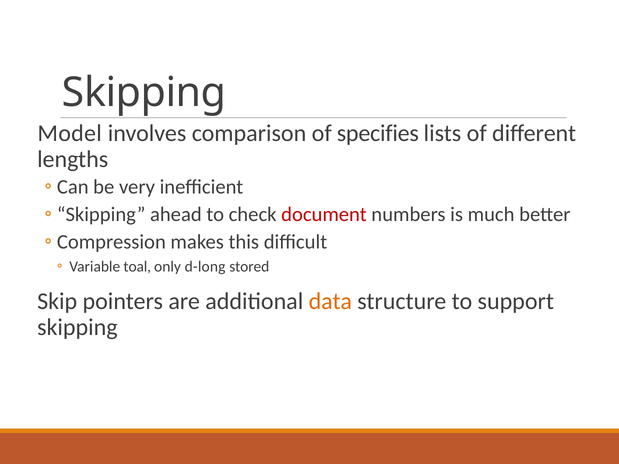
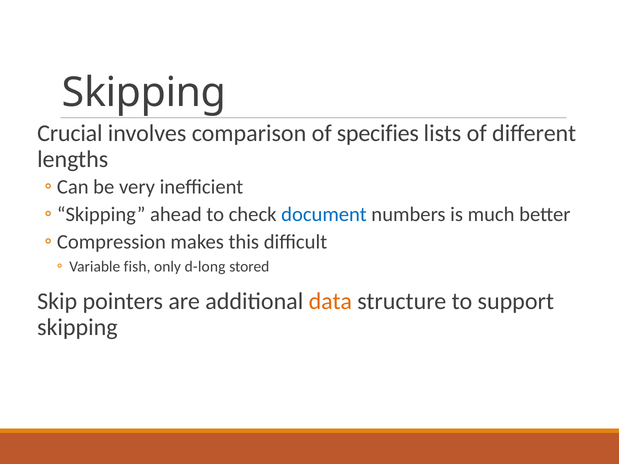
Model: Model -> Crucial (70, 134)
document colour: red -> blue (324, 215)
toal: toal -> fish (137, 267)
